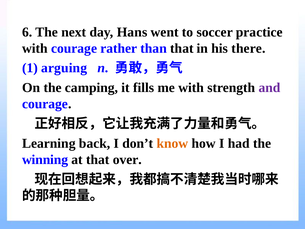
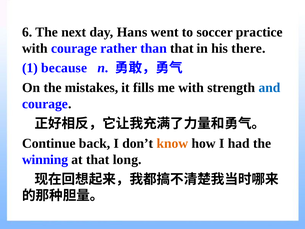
arguing: arguing -> because (64, 68)
camping: camping -> mistakes (92, 88)
and colour: purple -> blue (270, 88)
Learning: Learning -> Continue (49, 143)
over: over -> long (127, 159)
